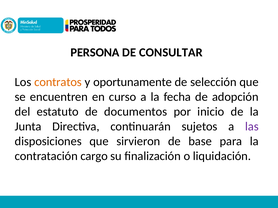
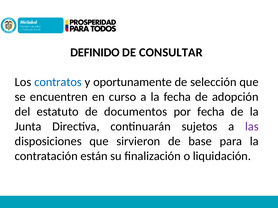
PERSONA: PERSONA -> DEFINIDO (95, 53)
contratos colour: orange -> blue (58, 82)
por inicio: inicio -> fecha (211, 112)
cargo: cargo -> están (94, 156)
